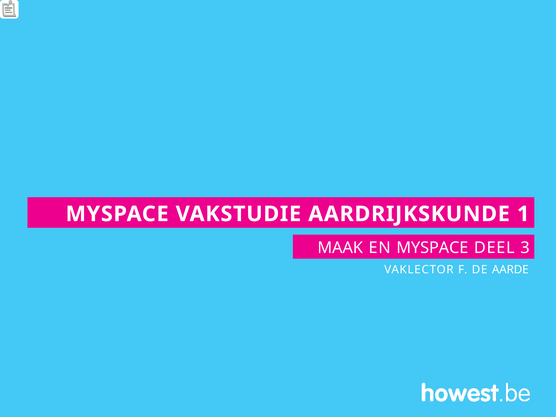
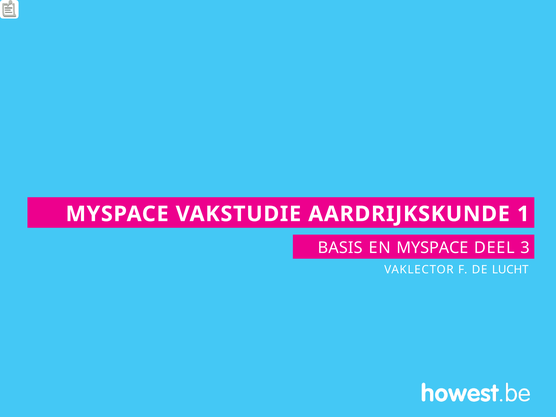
MAAK: MAAK -> BASIS (340, 248)
AARDE: AARDE -> LUCHT (510, 270)
